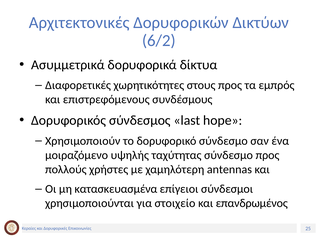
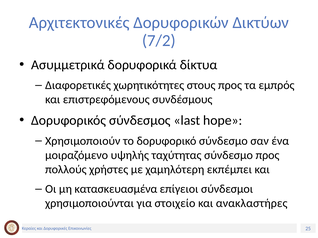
6/2: 6/2 -> 7/2 (159, 41)
antennas: antennas -> εκπέμπει (229, 170)
επανδρωμένος: επανδρωμένος -> ανακλαστήρες (252, 204)
